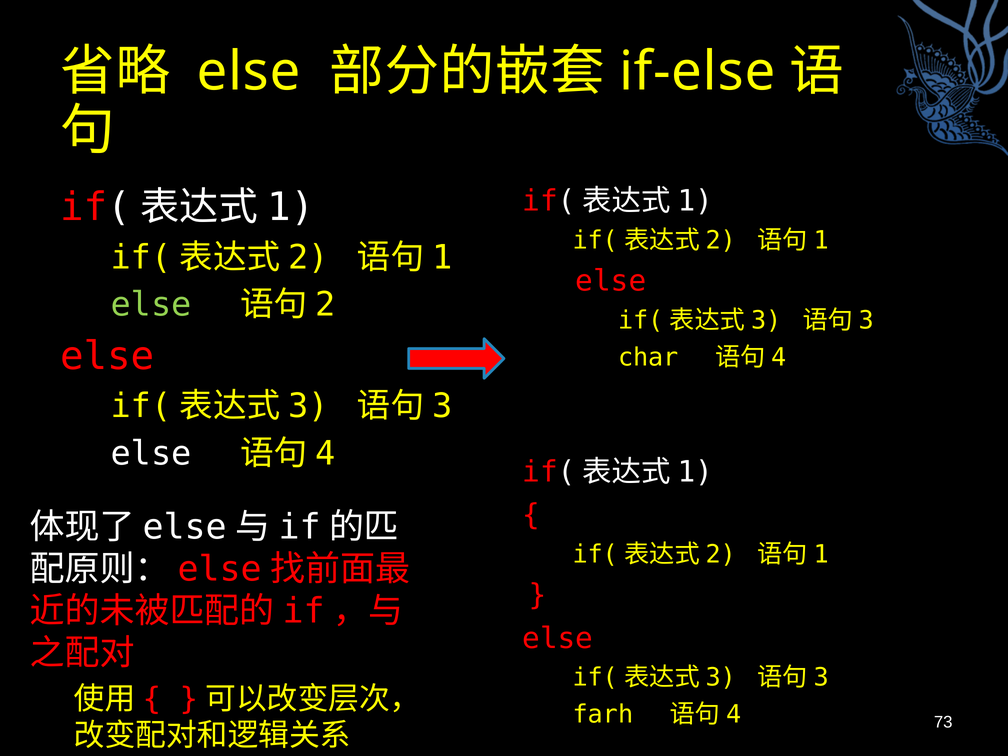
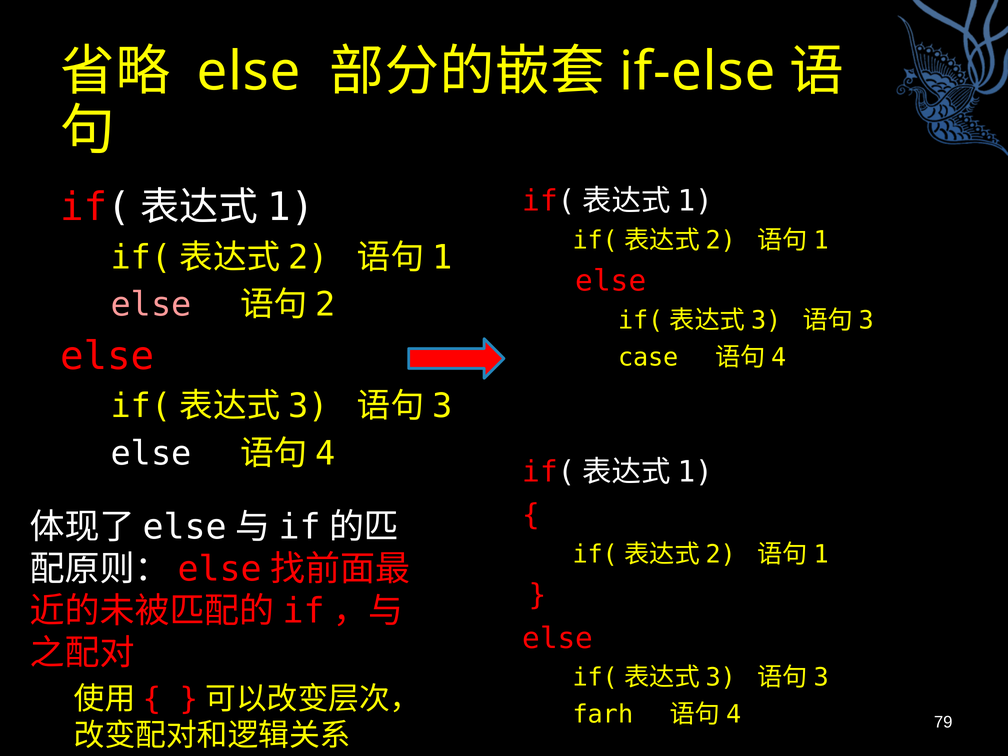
else colour: light green -> pink (151, 305)
char: char -> case (648, 357)
73: 73 -> 79 (943, 722)
